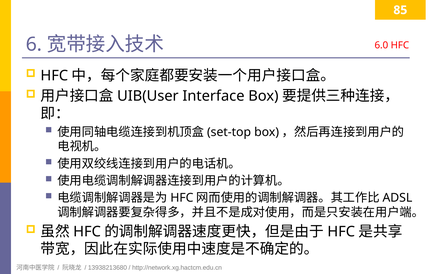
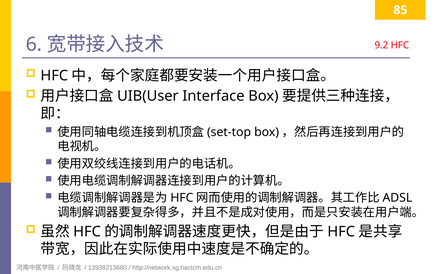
6.0: 6.0 -> 9.2 (381, 45)
